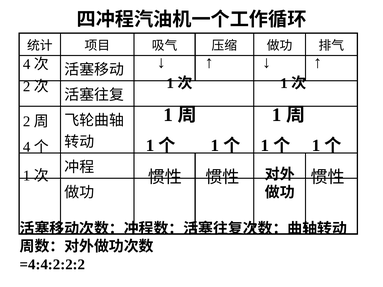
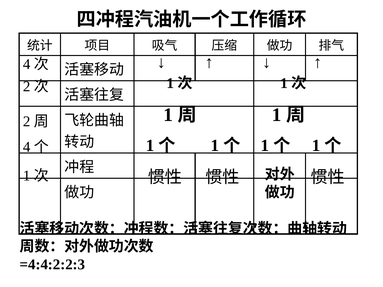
=4:4:2:2:2: =4:4:2:2:2 -> =4:4:2:2:3 (52, 265)
